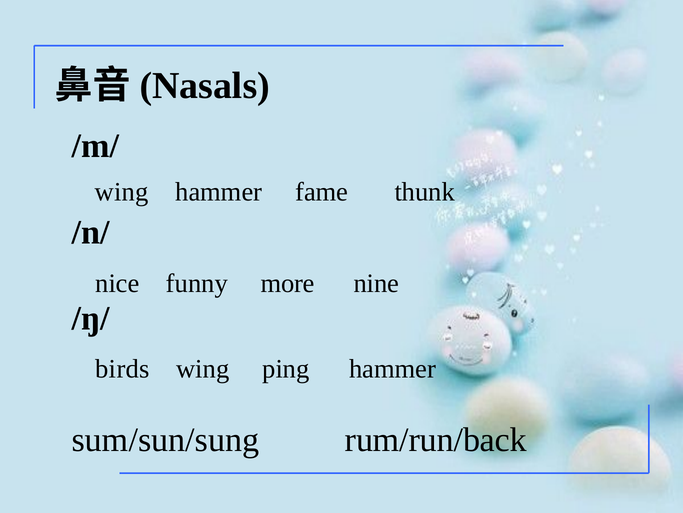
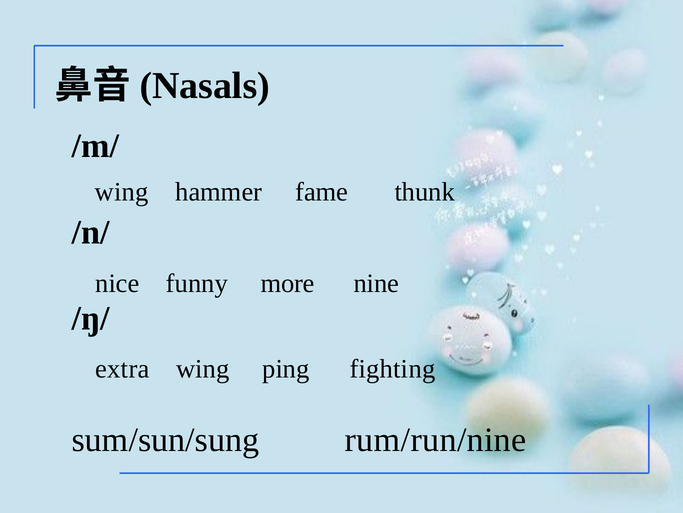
birds: birds -> extra (122, 368)
ping hammer: hammer -> fighting (392, 368)
rum/run/back: rum/run/back -> rum/run/nine (436, 439)
